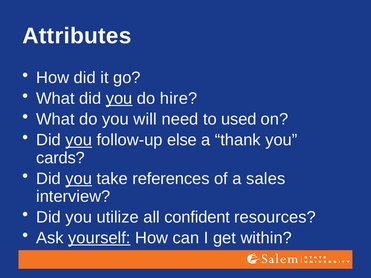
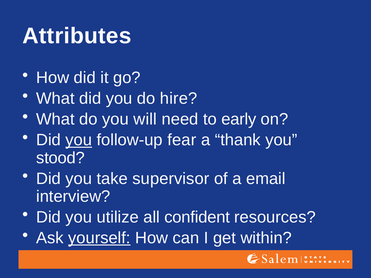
you underline: present -> none (119, 99)
used: used -> early (239, 119)
else: else -> fear (182, 140)
cards: cards -> stood (61, 158)
you underline: present -> none (79, 179)
references: references -> supervisor (171, 179)
sales: sales -> email (266, 179)
